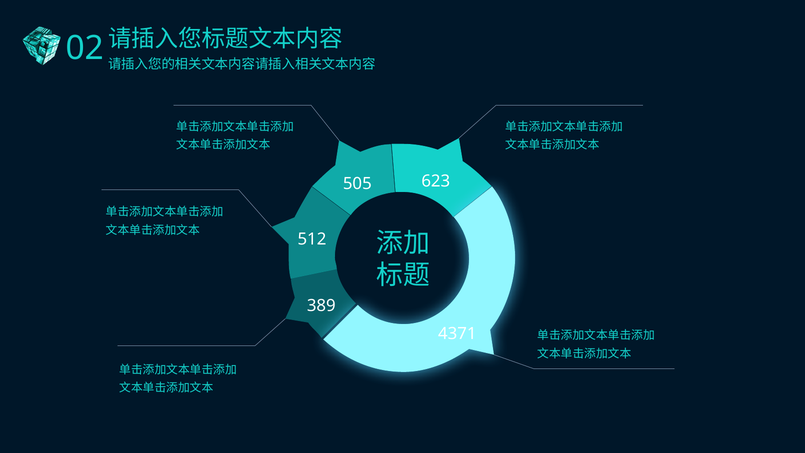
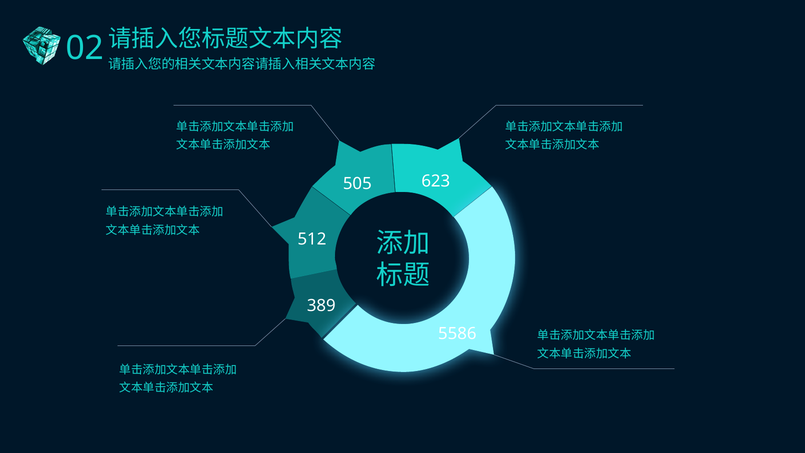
4371: 4371 -> 5586 (457, 334)
